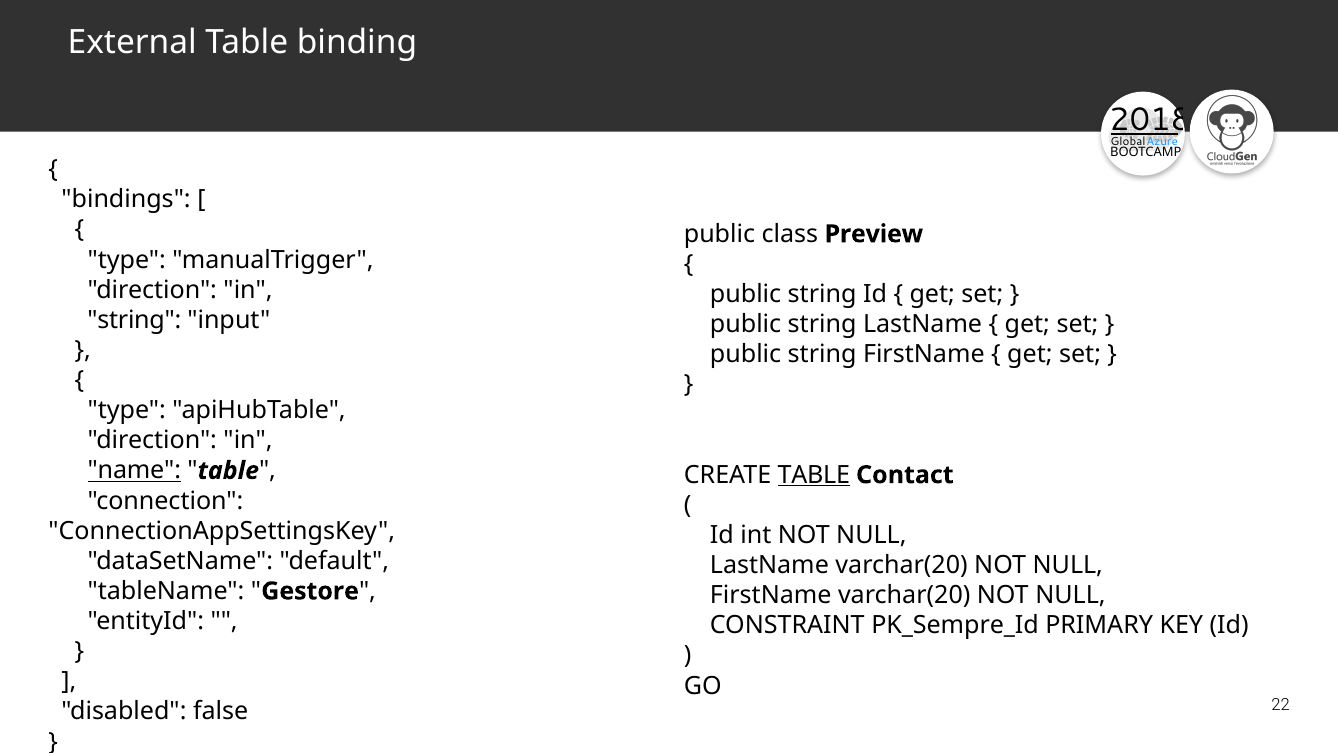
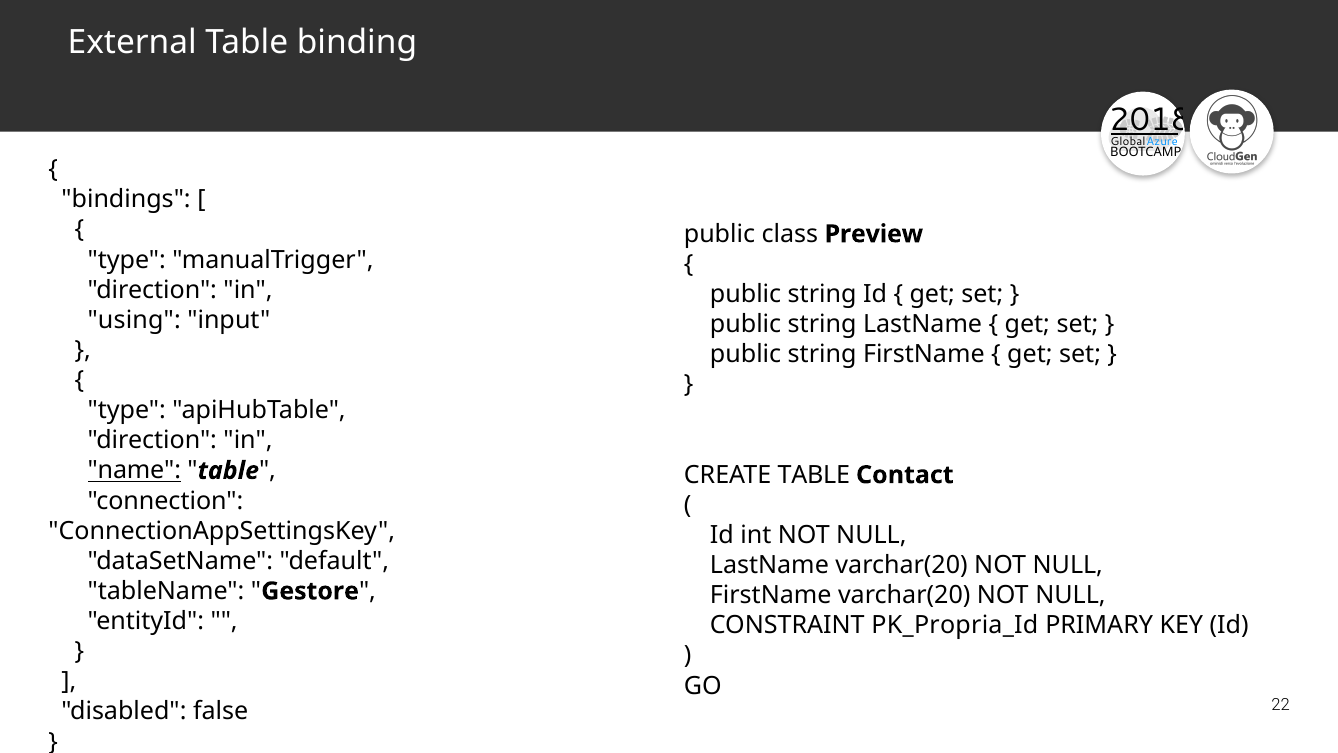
string: string -> using (134, 320)
TABLE underline: present -> none (814, 475)
PK_Sempre_Id: PK_Sempre_Id -> PK_Propria_Id (955, 625)
